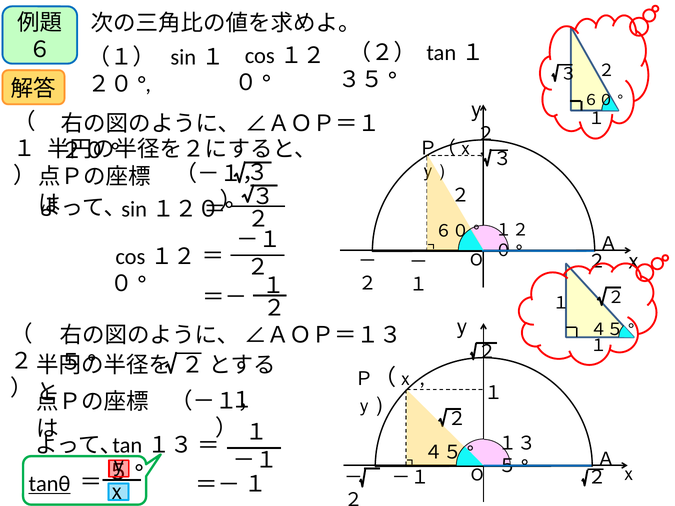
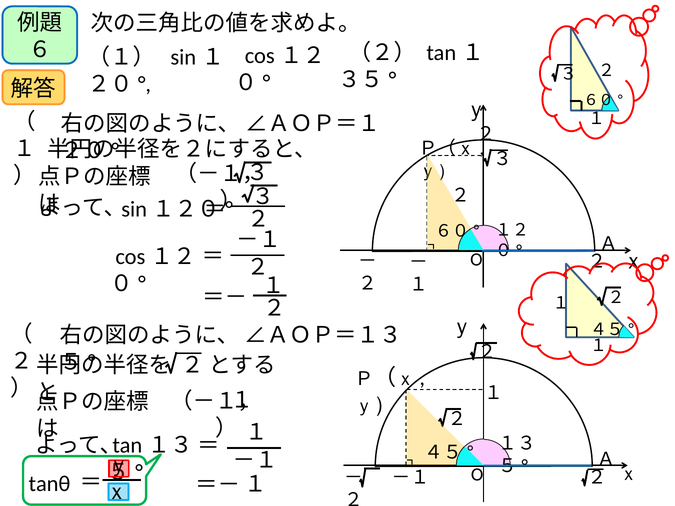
tanθ underline: present -> none (49, 484)
